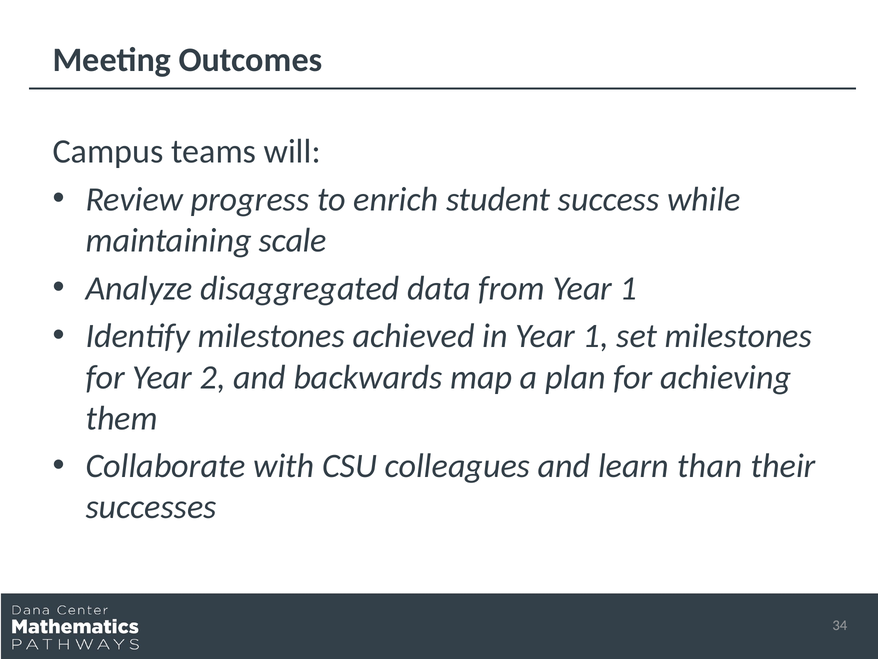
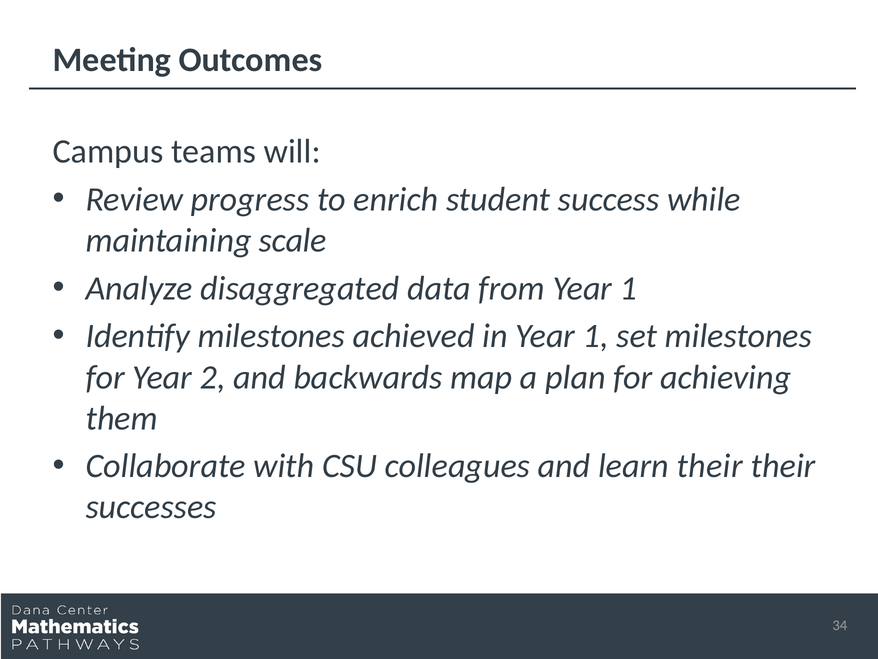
learn than: than -> their (710, 466)
